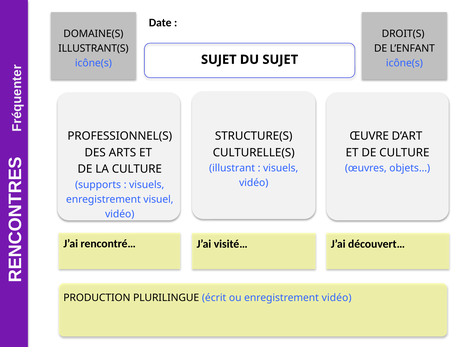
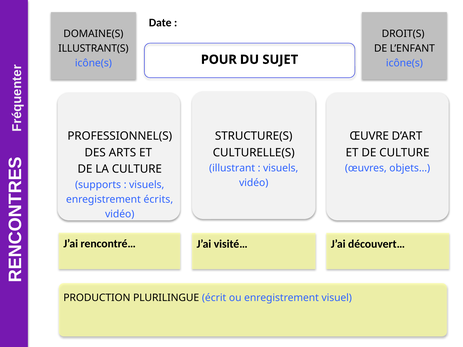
icône(s SUJET: SUJET -> POUR (219, 60)
visuel: visuel -> écrits (158, 200)
enregistrement vidéo: vidéo -> visuel (337, 298)
